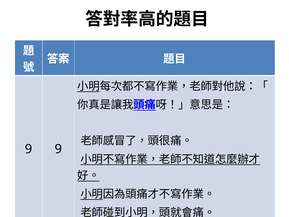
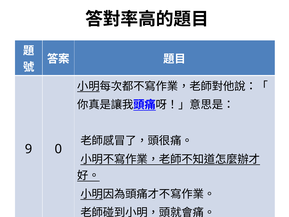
9 9: 9 -> 0 (58, 149)
